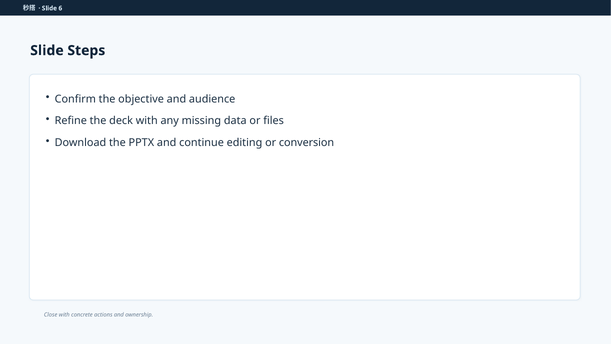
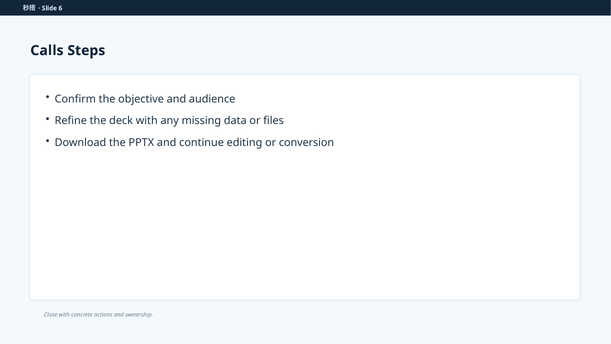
Slide: Slide -> Calls (47, 50)
